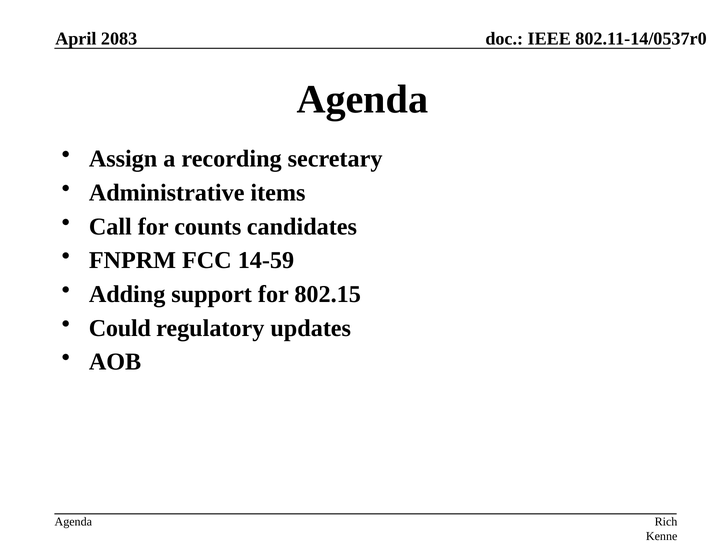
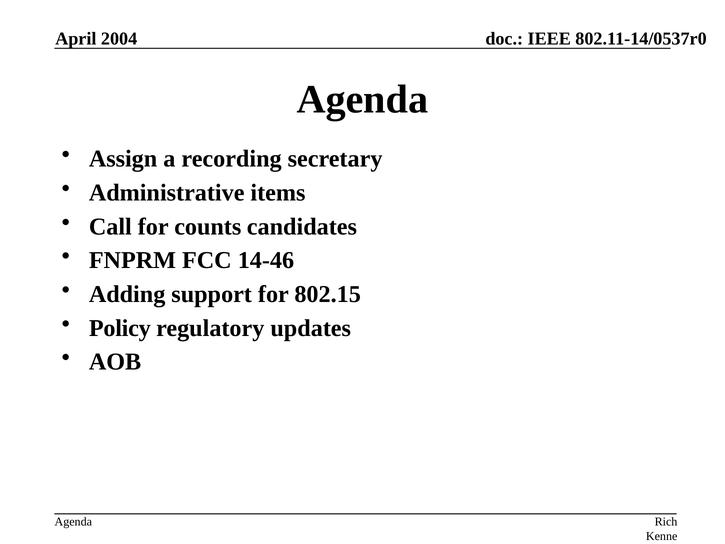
2083: 2083 -> 2004 (119, 39)
14-59: 14-59 -> 14-46 (266, 260)
Could: Could -> Policy (120, 328)
